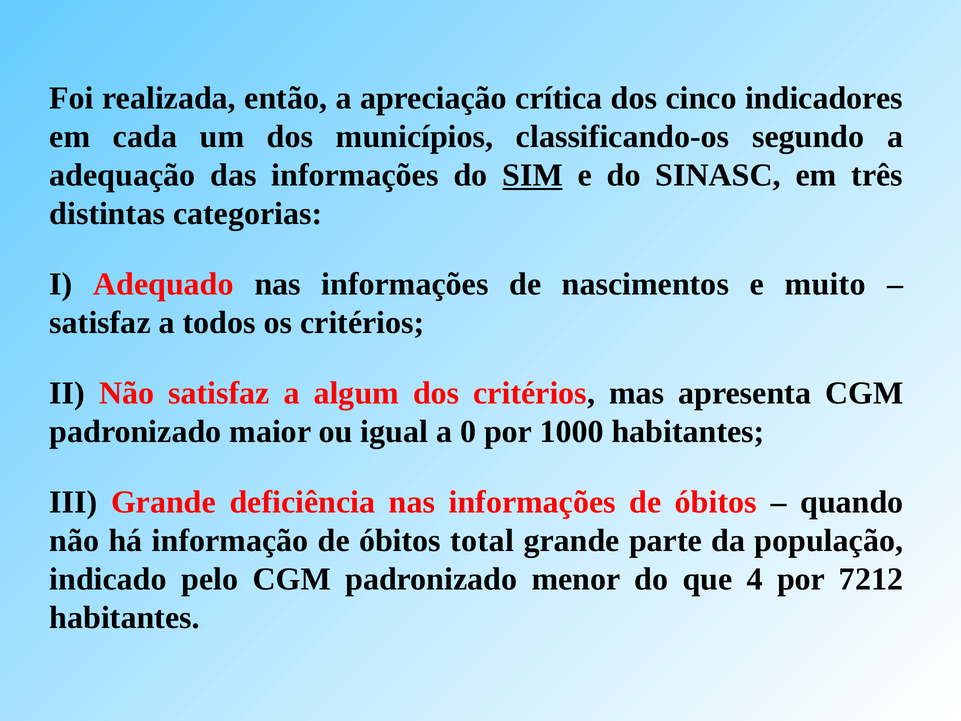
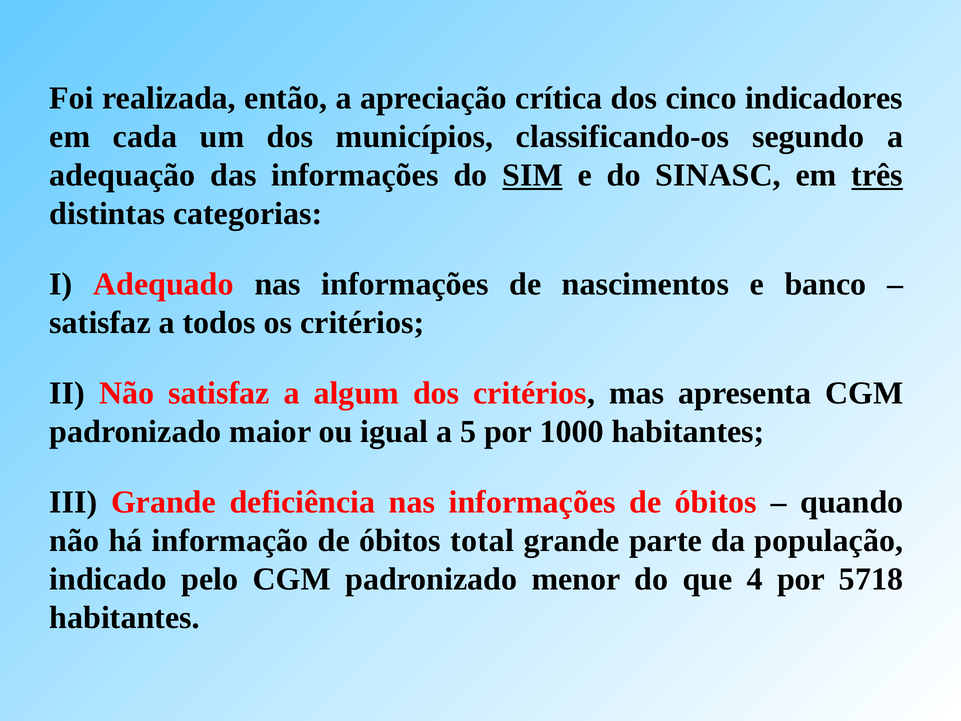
três underline: none -> present (877, 175)
muito: muito -> banco (825, 284)
0: 0 -> 5 (468, 431)
7212: 7212 -> 5718 (871, 579)
